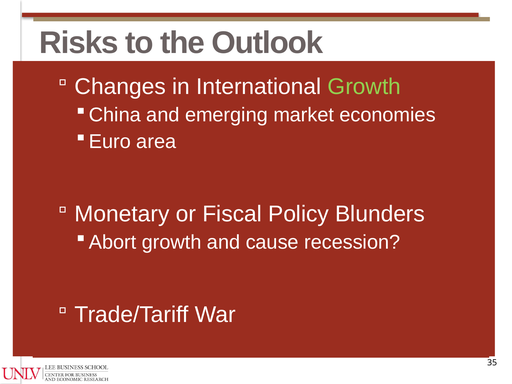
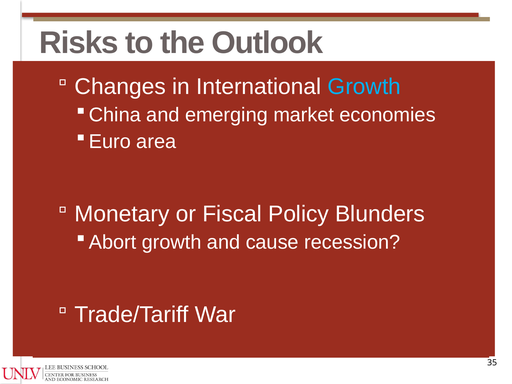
Growth colour: light green -> light blue (364, 87)
